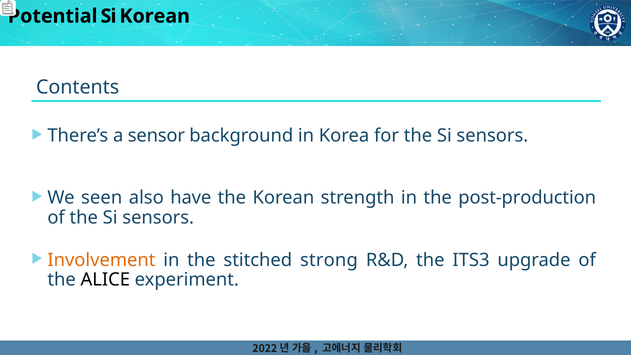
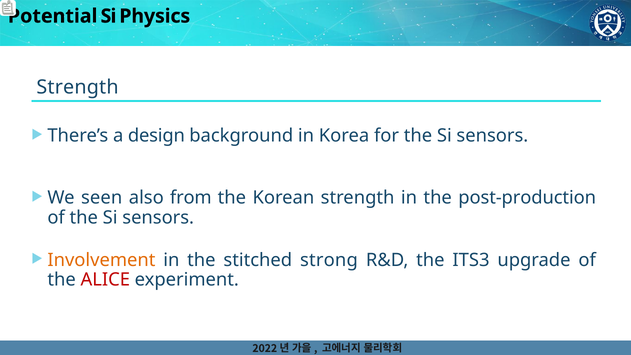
Si Korean: Korean -> Physics (155, 16)
Contents: Contents -> Strength (78, 87)
sensor: sensor -> design (156, 136)
have: have -> from (191, 198)
ALICE colour: black -> red (105, 280)
